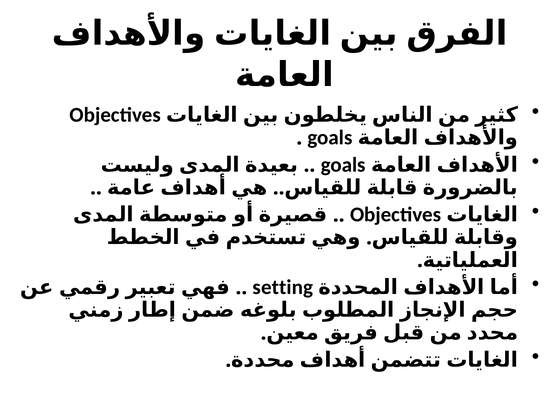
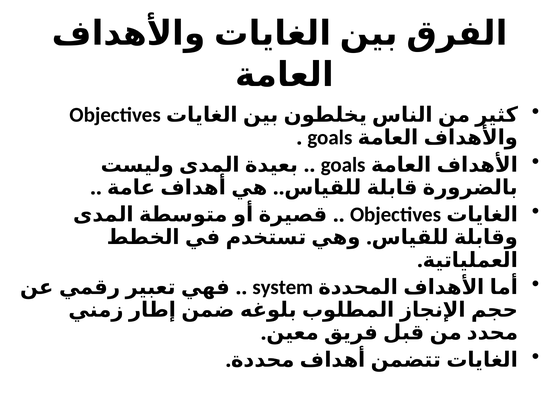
setting: setting -> system (283, 287)
